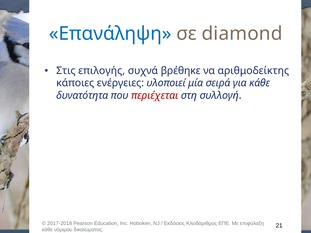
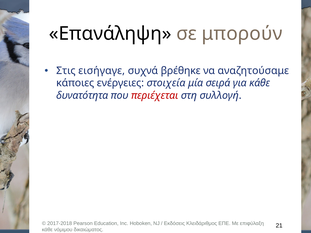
Επανάληψη colour: blue -> black (110, 34)
diamond: diamond -> μπορούν (242, 34)
επιλογής: επιλογής -> εισήγαγε (102, 71)
αριθμοδείκτης: αριθμοδείκτης -> αναζητούσαμε (253, 71)
υλοποιεί: υλοποιεί -> στοιχεία (166, 83)
